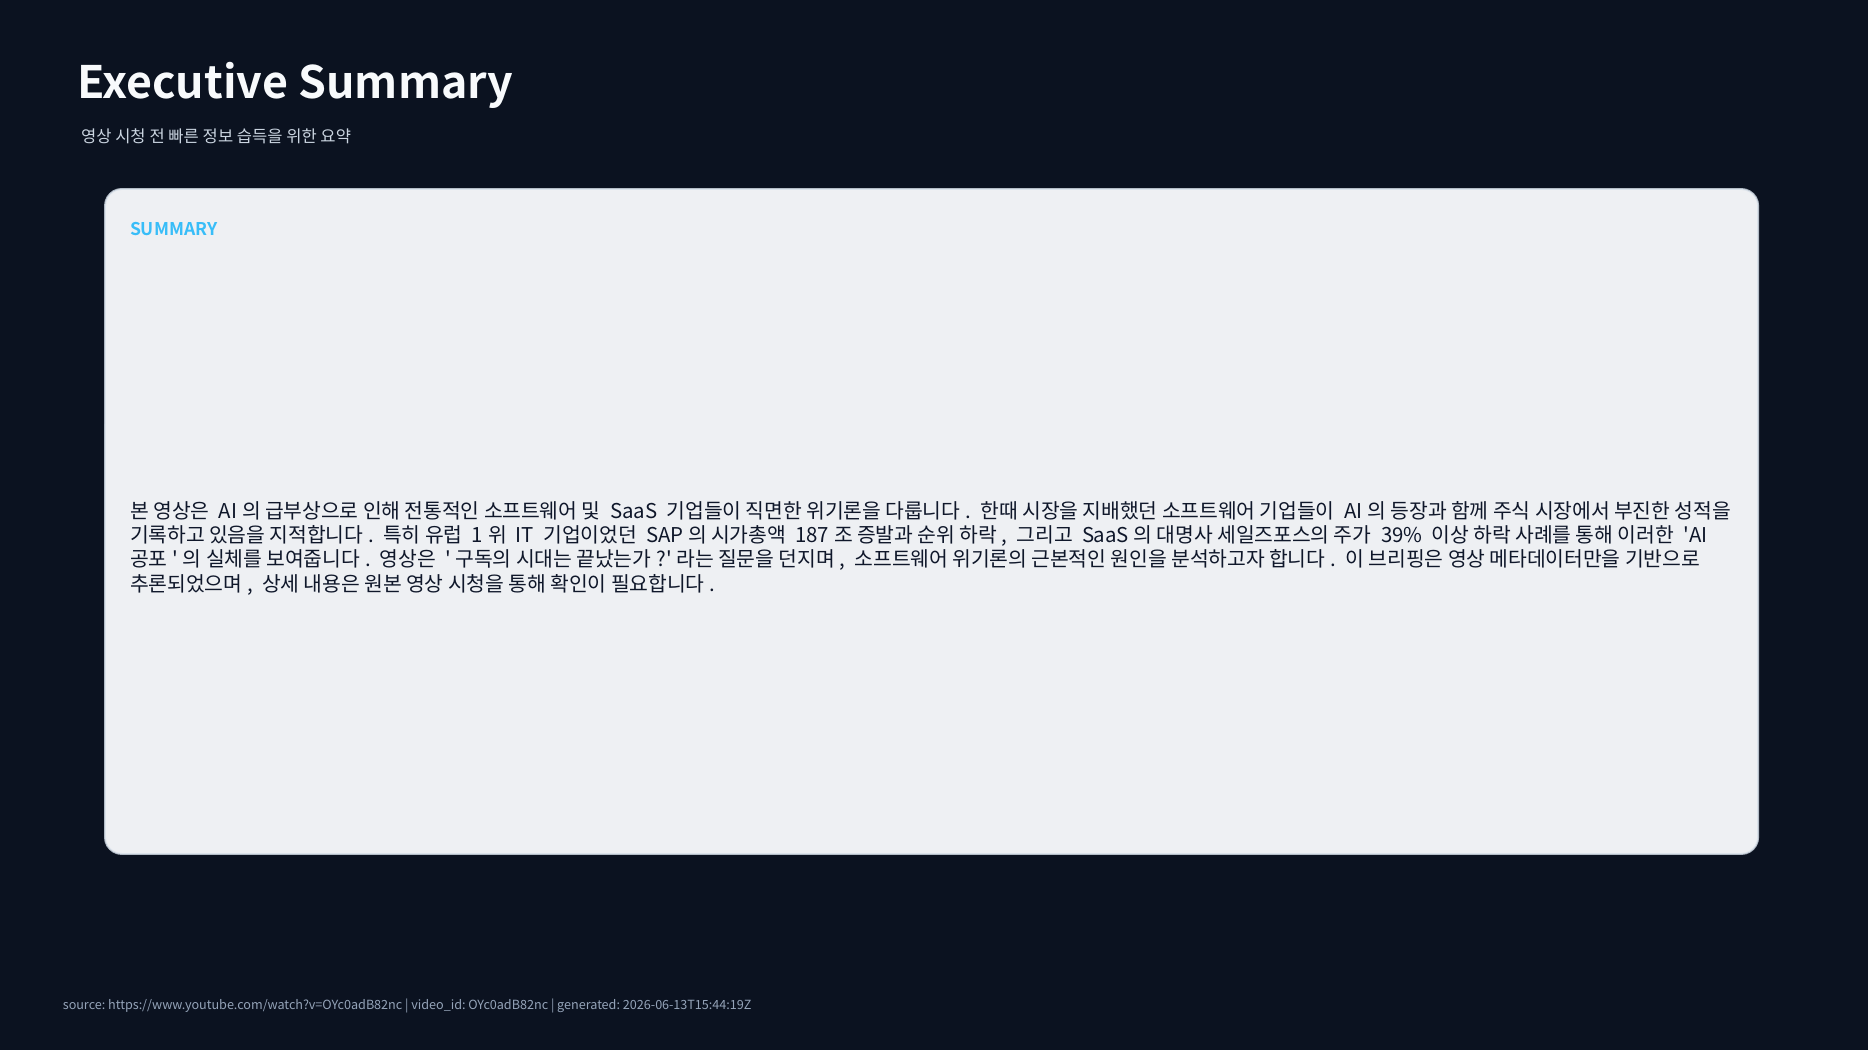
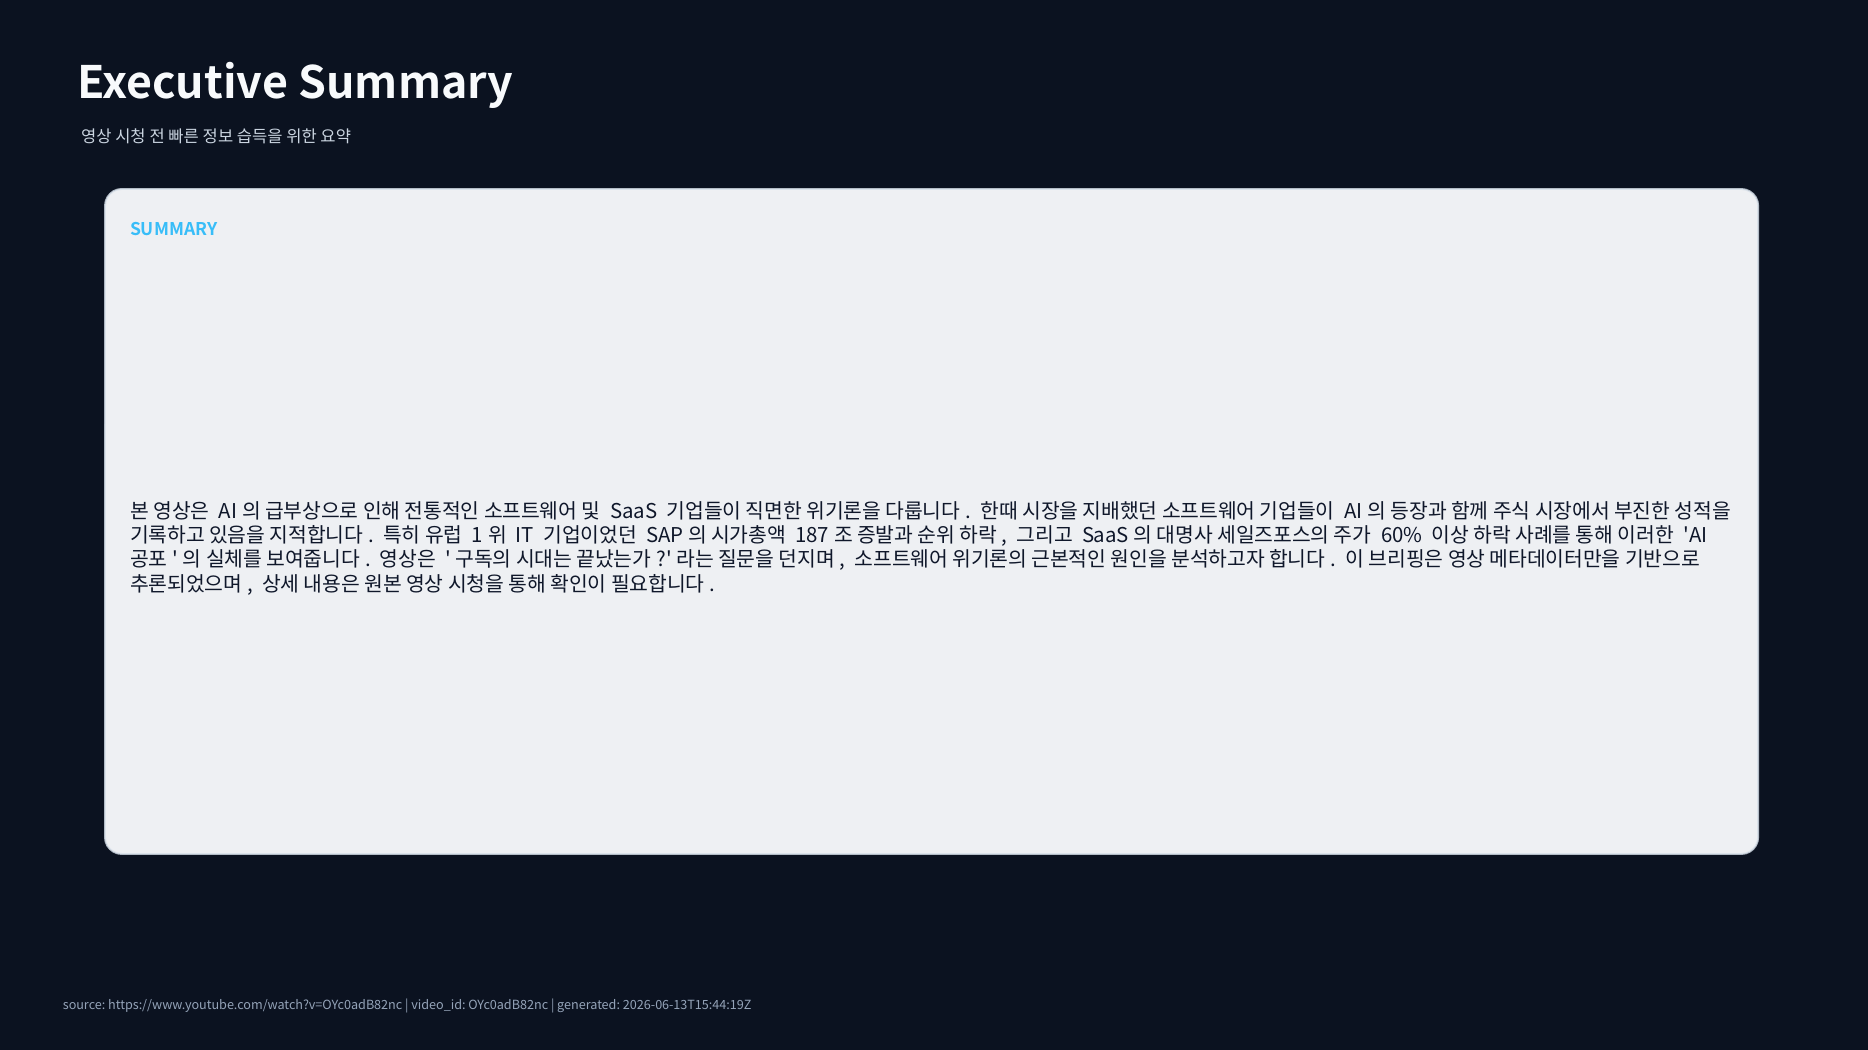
39%: 39% -> 60% (1402, 536)
